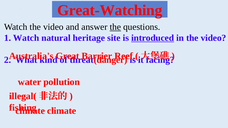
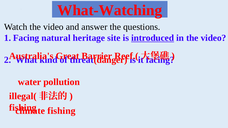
Great-Watching: Great-Watching -> What-Watching (110, 10)
the underline: present -> none (115, 27)
1 Watch: Watch -> Facing (26, 38)
climate: climate -> fishing (61, 111)
